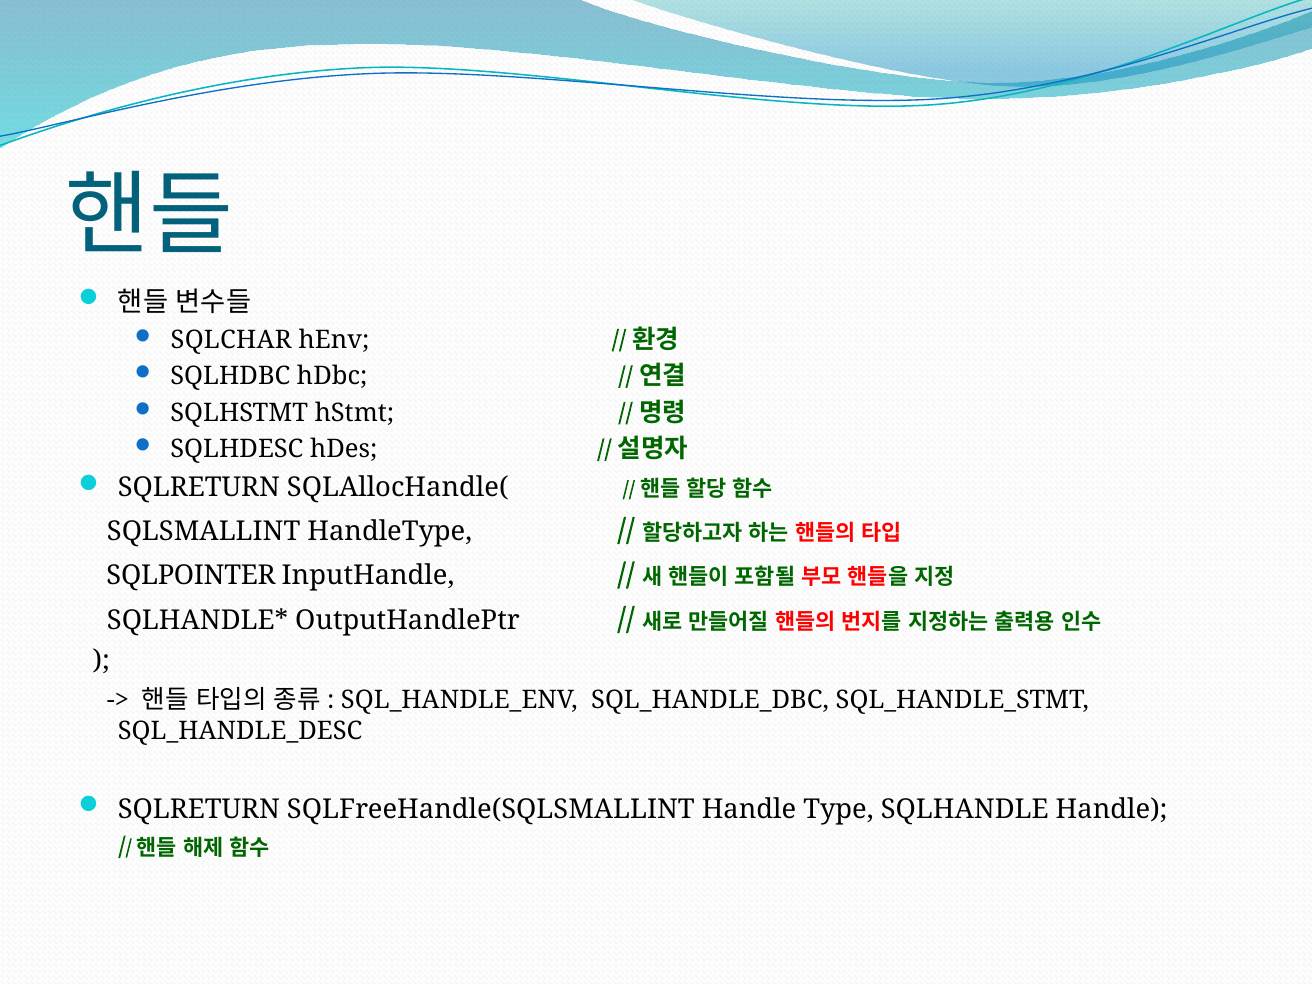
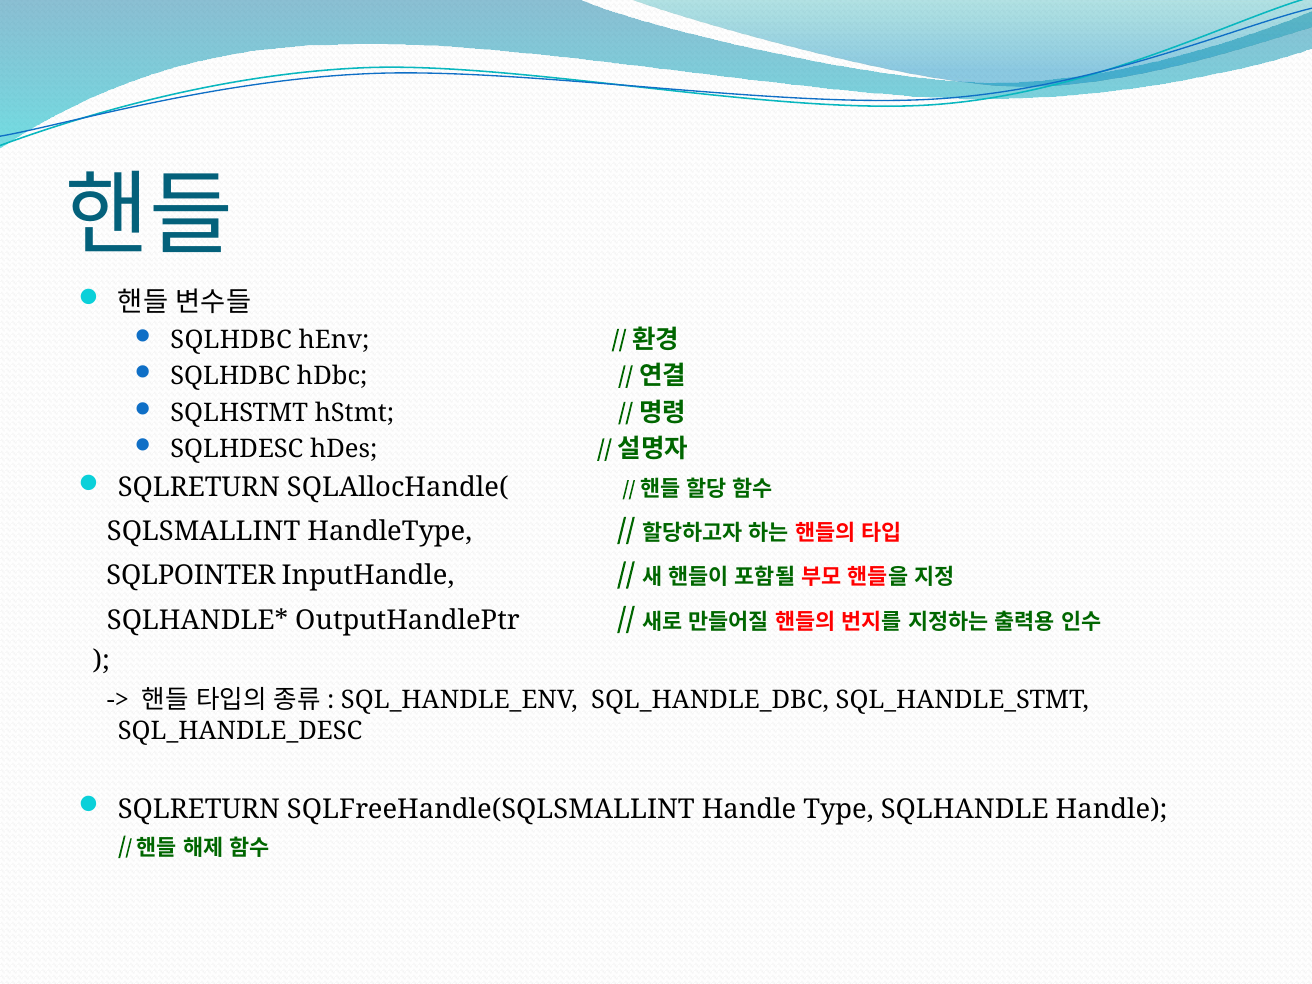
SQLCHAR: SQLCHAR -> SQLHDBC (231, 340)
